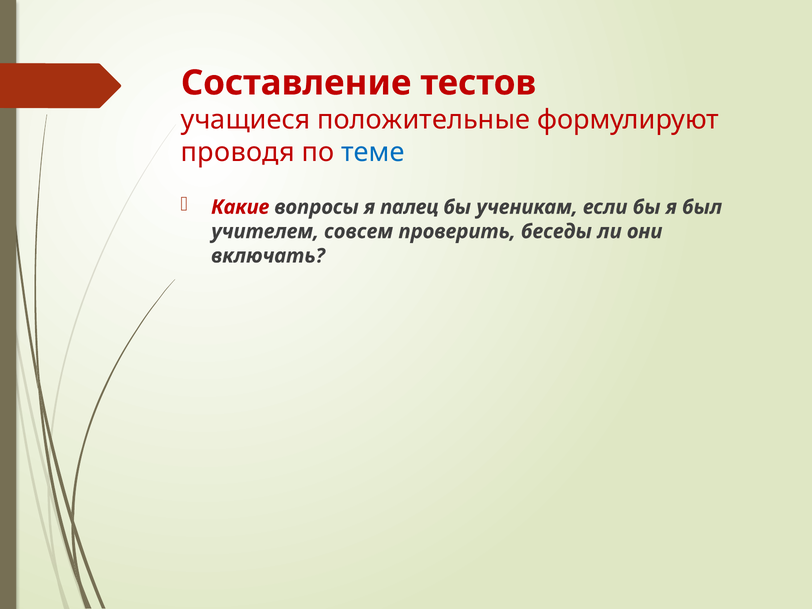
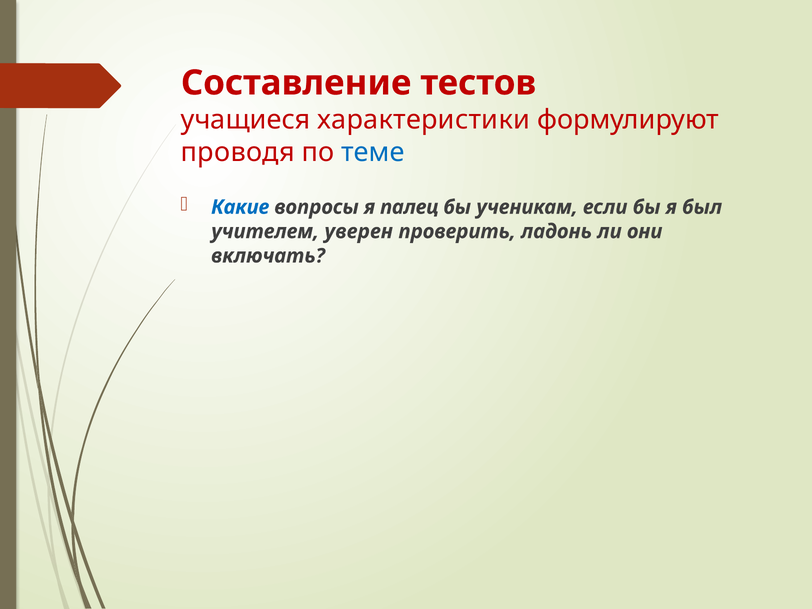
положительные: положительные -> характеристики (424, 120)
Какие colour: red -> blue (240, 207)
совсем: совсем -> уверен (359, 231)
беседы: беседы -> ладонь (556, 231)
